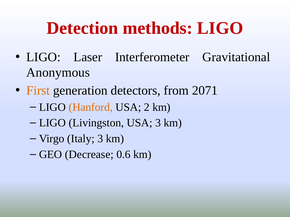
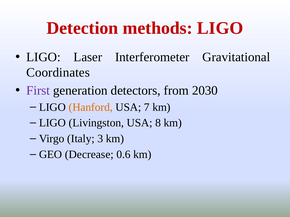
Anonymous: Anonymous -> Coordinates (58, 73)
First colour: orange -> purple (38, 91)
2071: 2071 -> 2030 (205, 91)
2: 2 -> 7 (147, 107)
USA 3: 3 -> 8 (158, 123)
